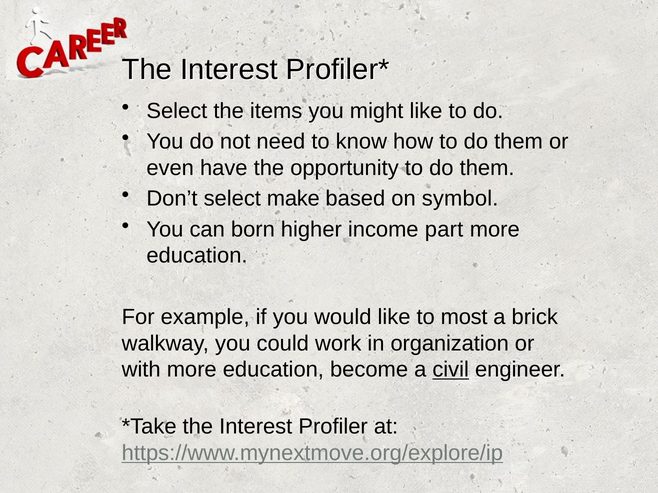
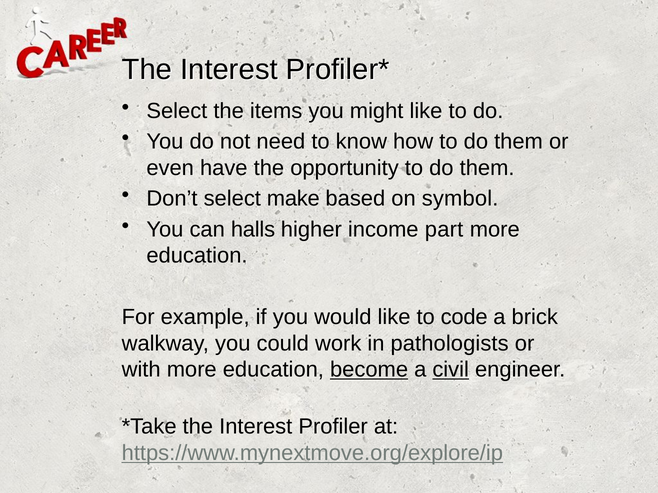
born: born -> halls (253, 230)
most: most -> code (464, 317)
organization: organization -> pathologists (450, 344)
become underline: none -> present (369, 370)
